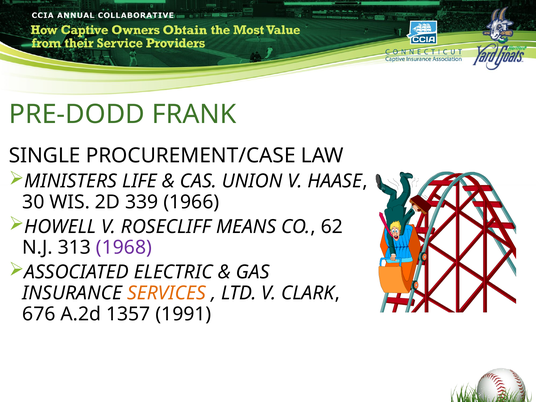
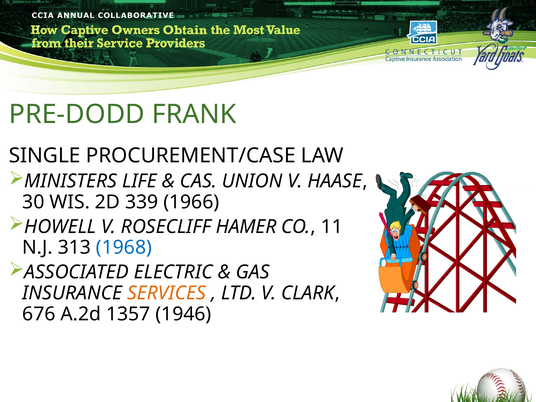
MEANS: MEANS -> HAMER (246, 227)
62: 62 -> 11 (332, 227)
1968 colour: purple -> blue (124, 248)
1991: 1991 -> 1946 (183, 314)
